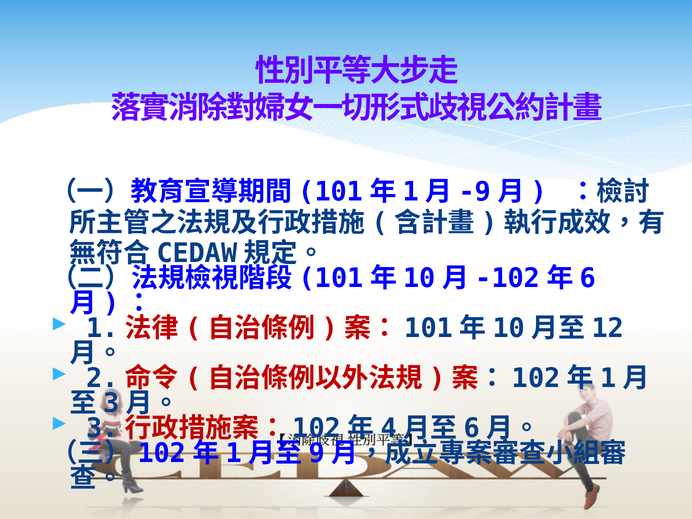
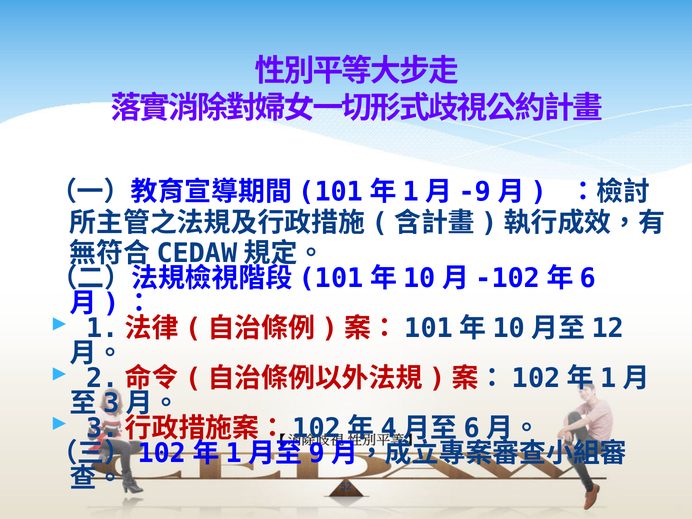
45: 45 -> 52 (346, 487)
